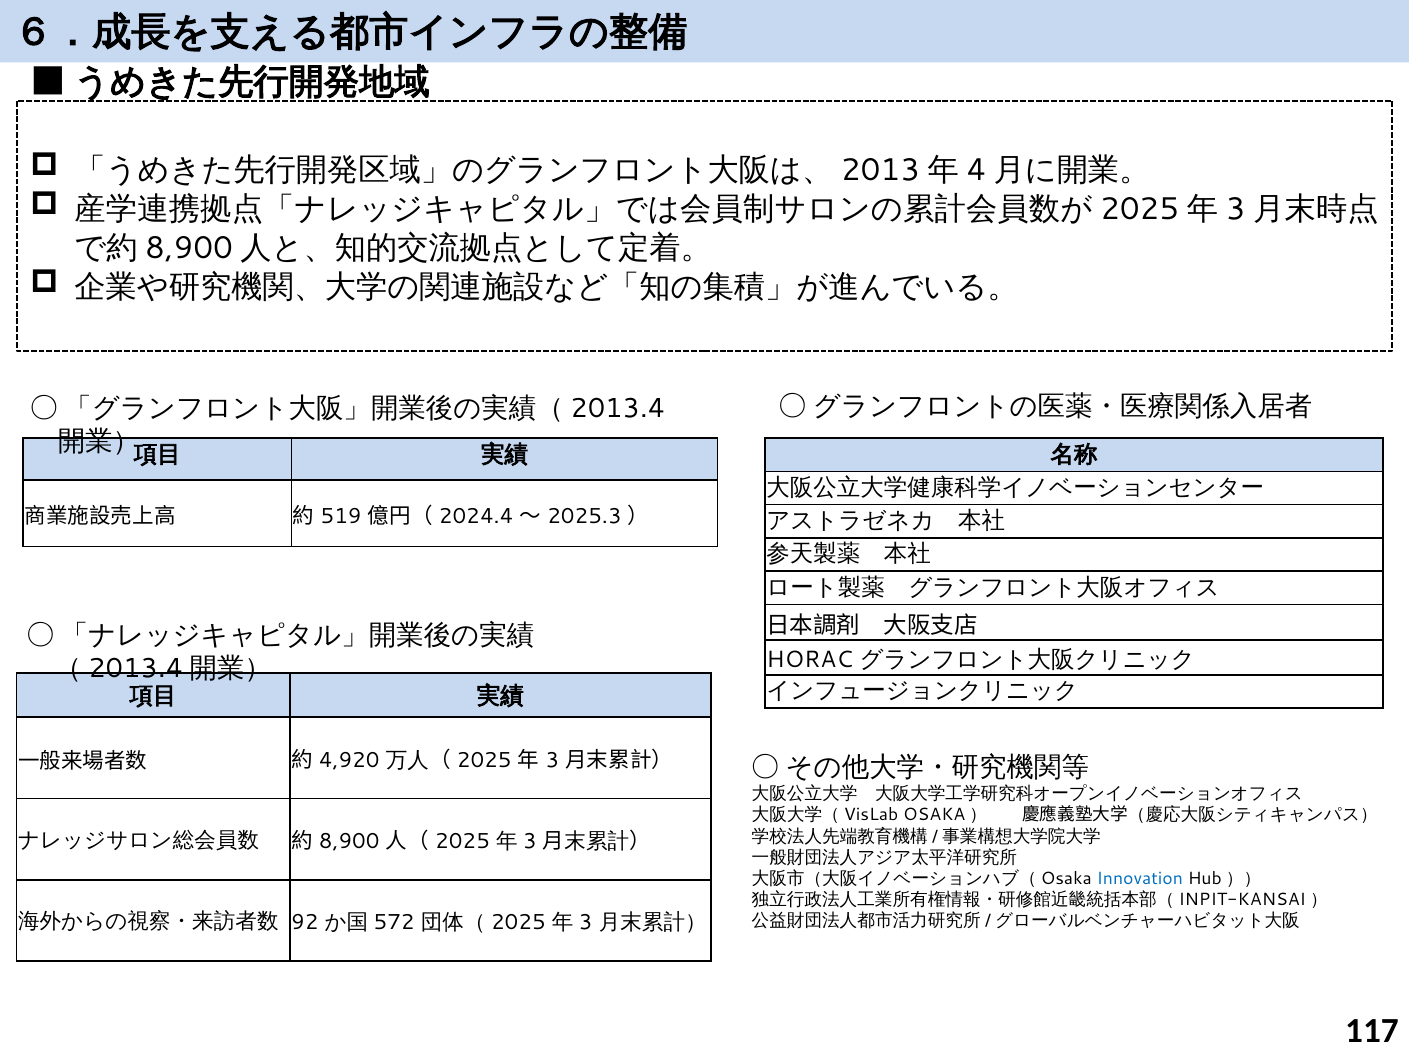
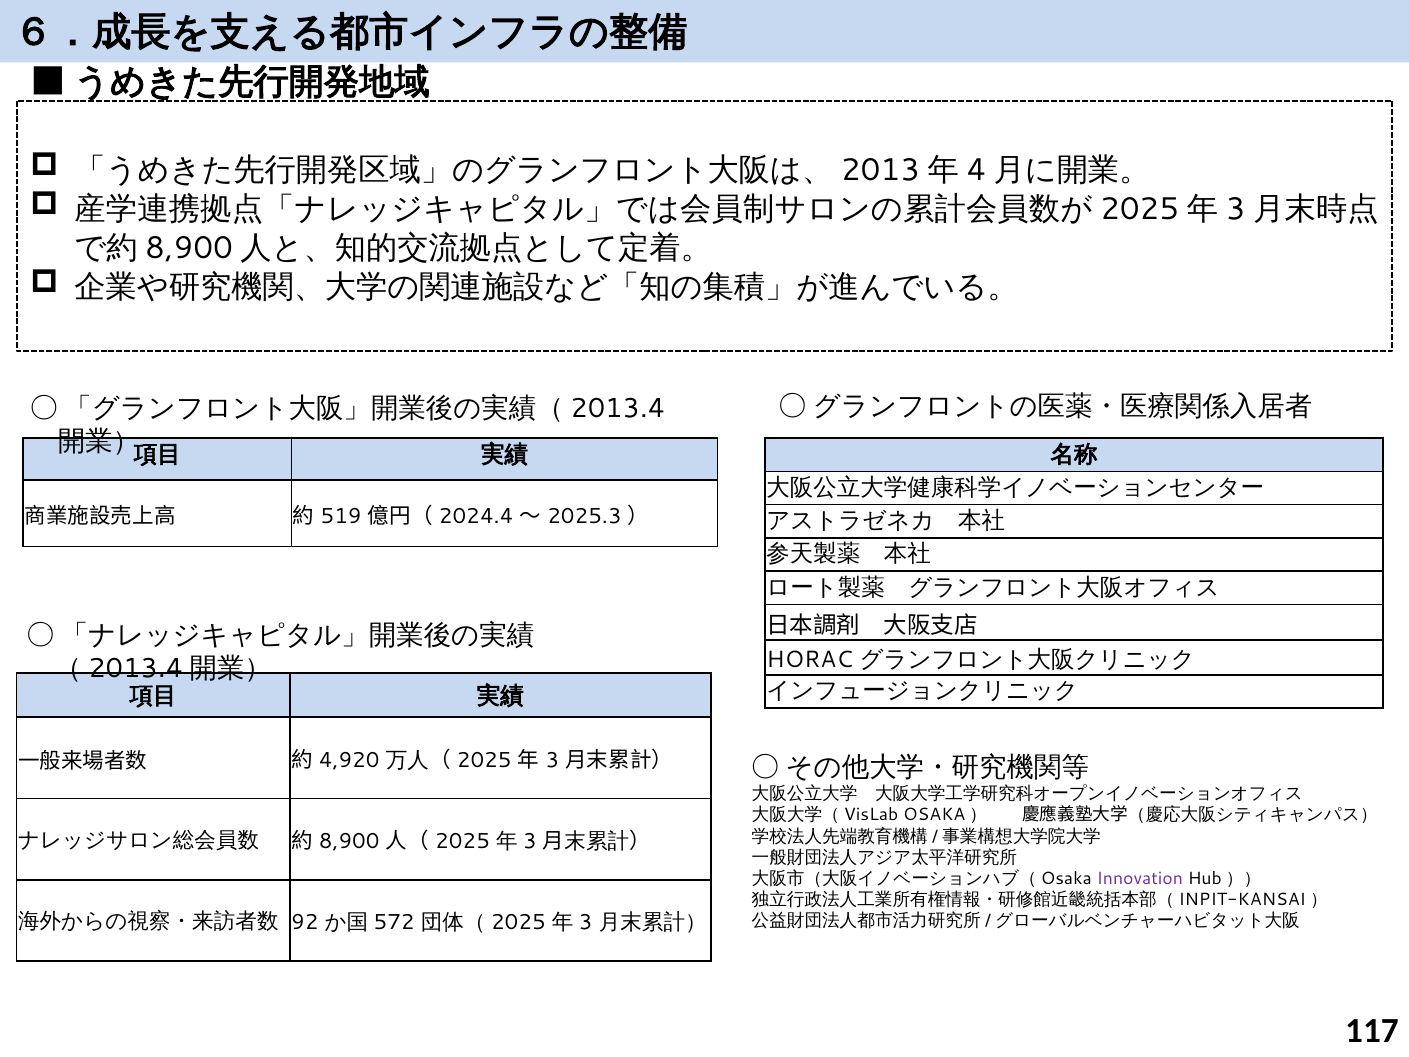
Innovation colour: blue -> purple (1140, 879)
